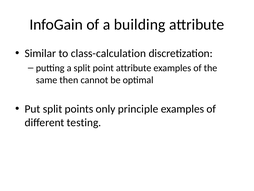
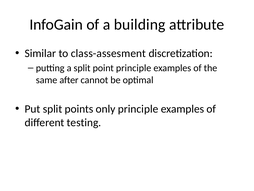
class-calculation: class-calculation -> class-assesment (108, 53)
point attribute: attribute -> principle (134, 68)
then: then -> after (69, 80)
